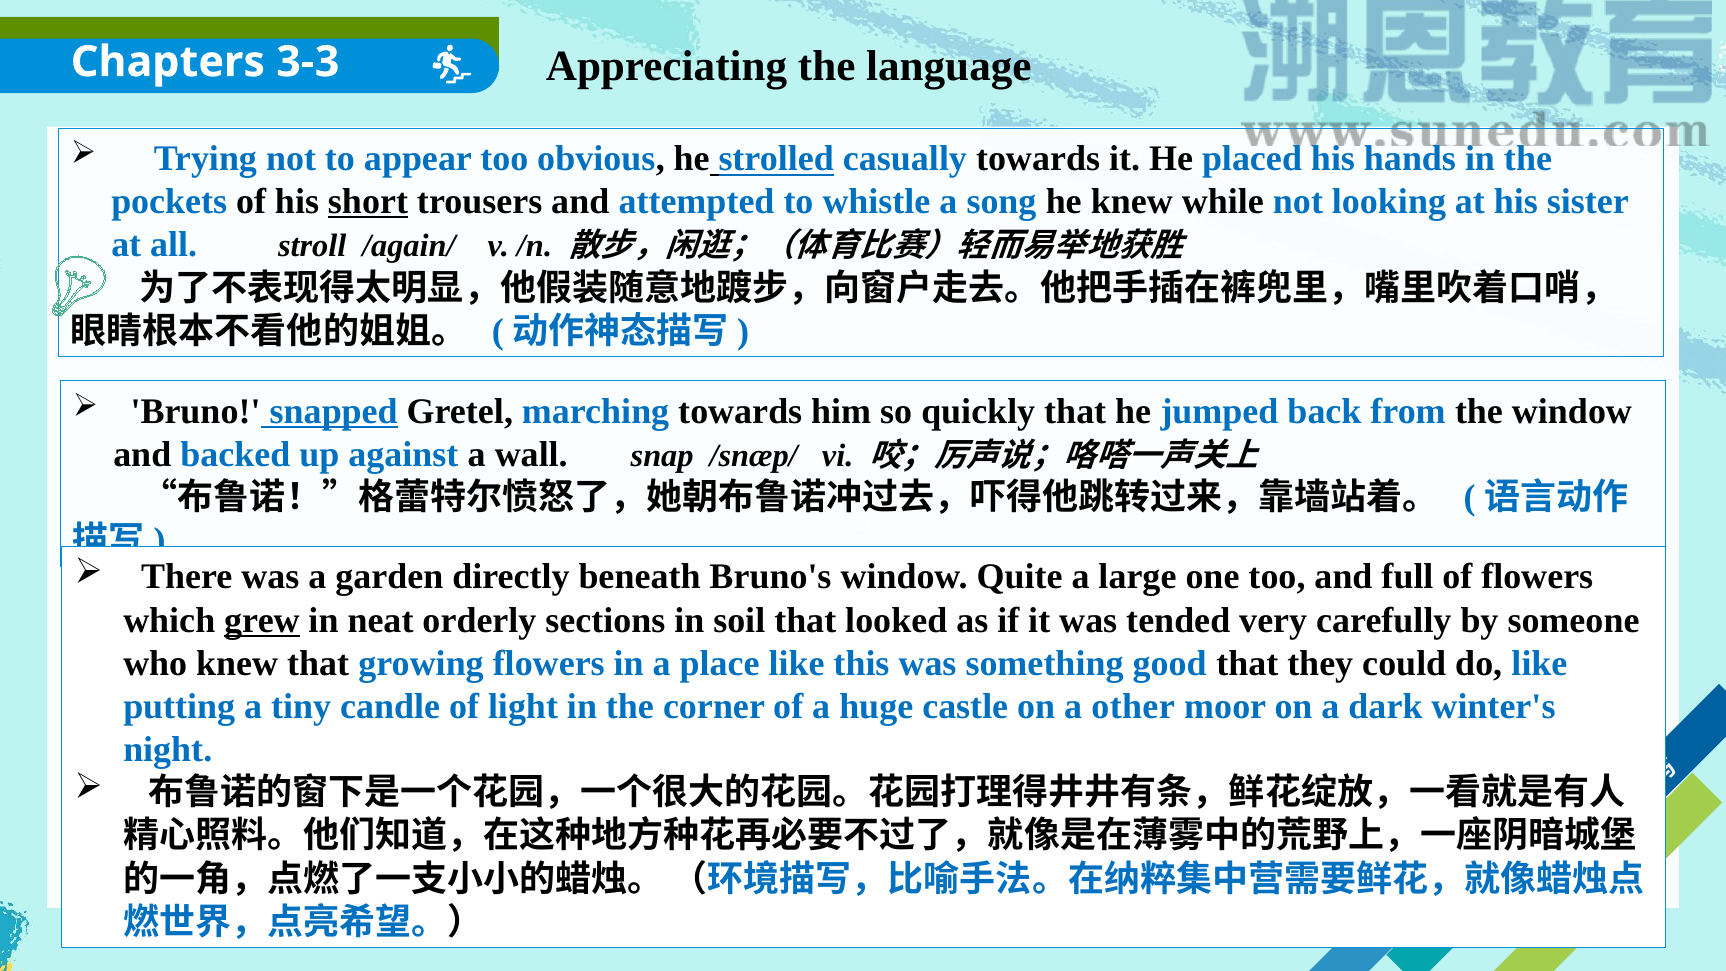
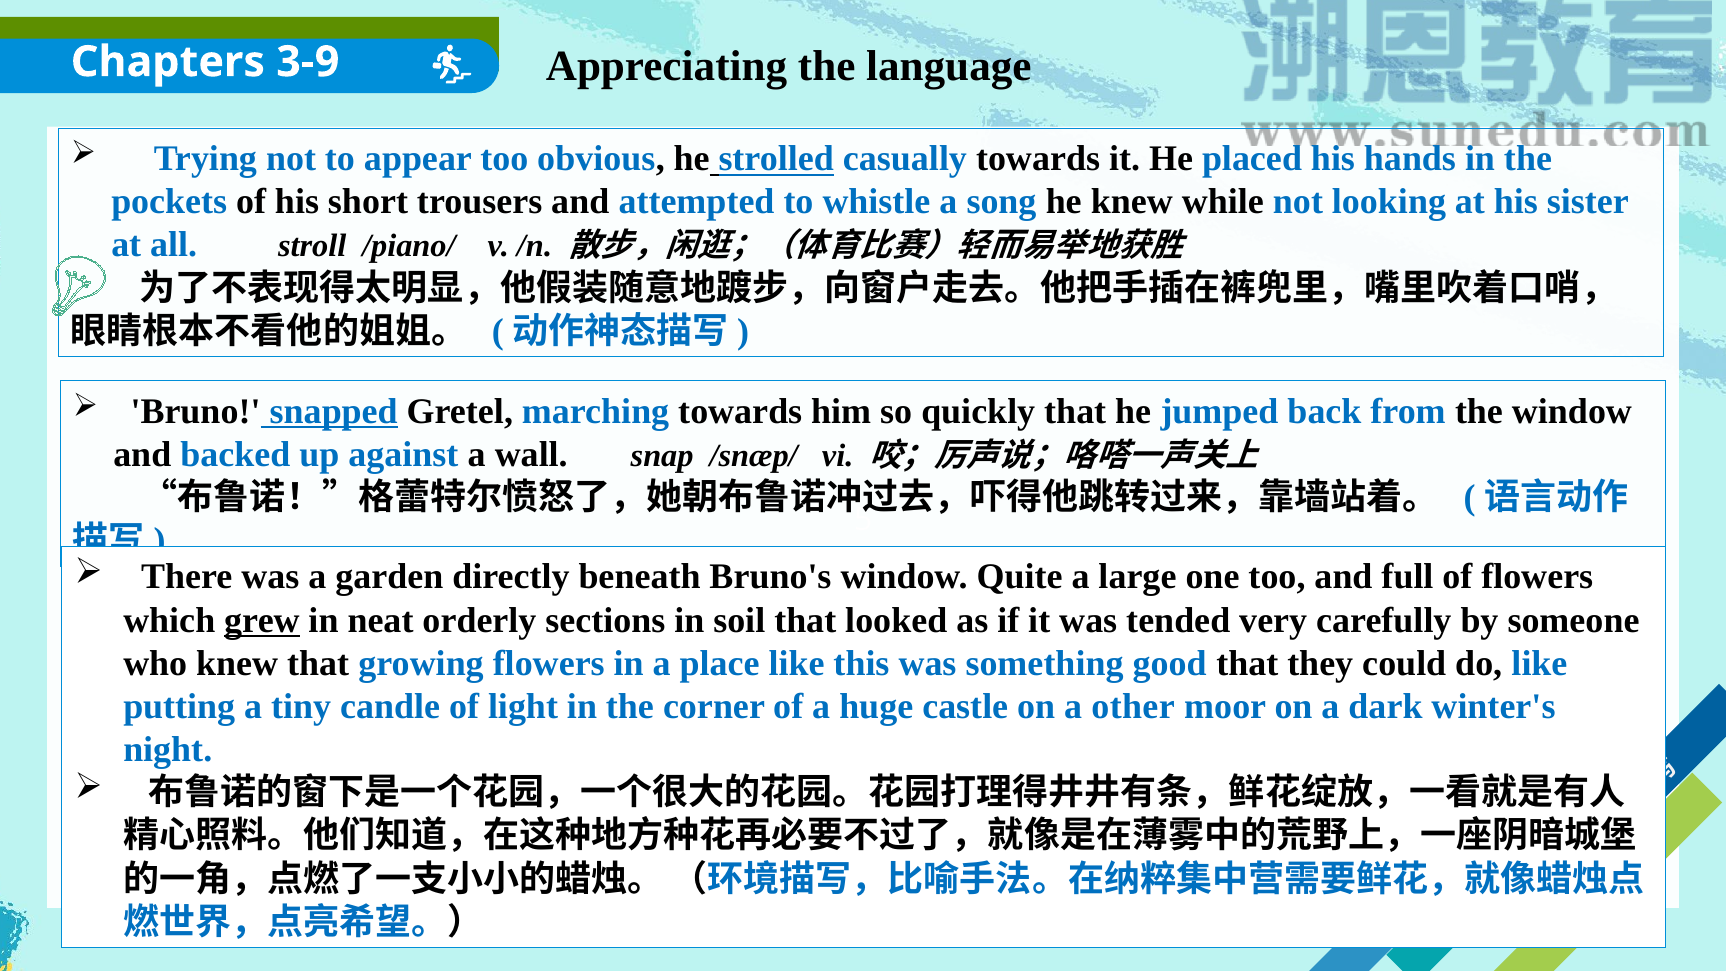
3-3: 3-3 -> 3-9 (308, 62)
short underline: present -> none (368, 202)
/again/: /again/ -> /piano/ (409, 246)
